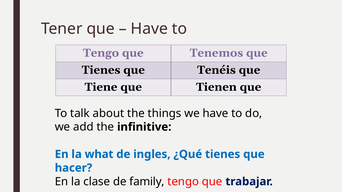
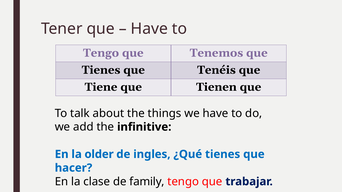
what: what -> older (99, 155)
